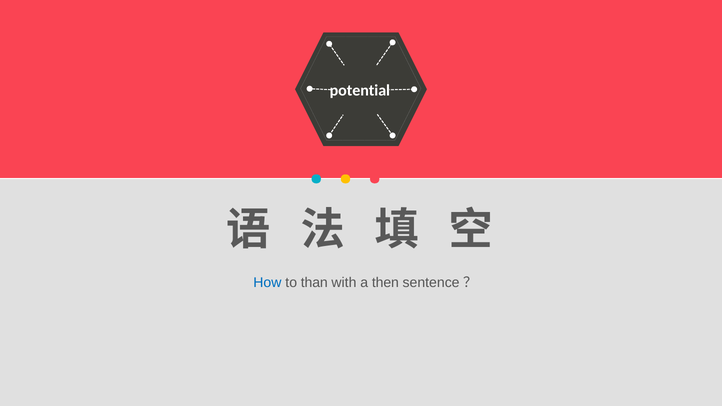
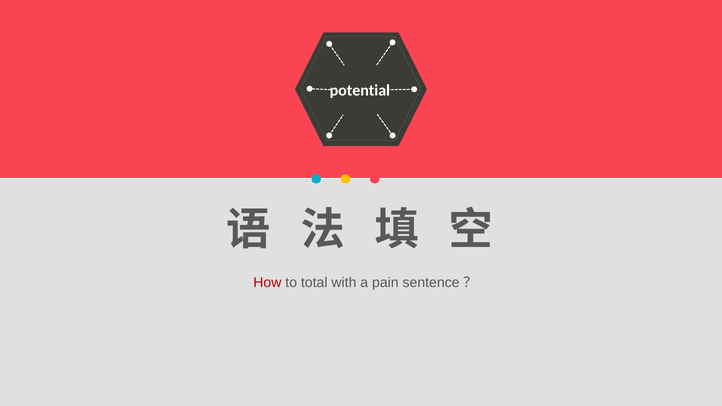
How colour: blue -> red (267, 283)
than: than -> total (314, 283)
then: then -> pain (385, 283)
